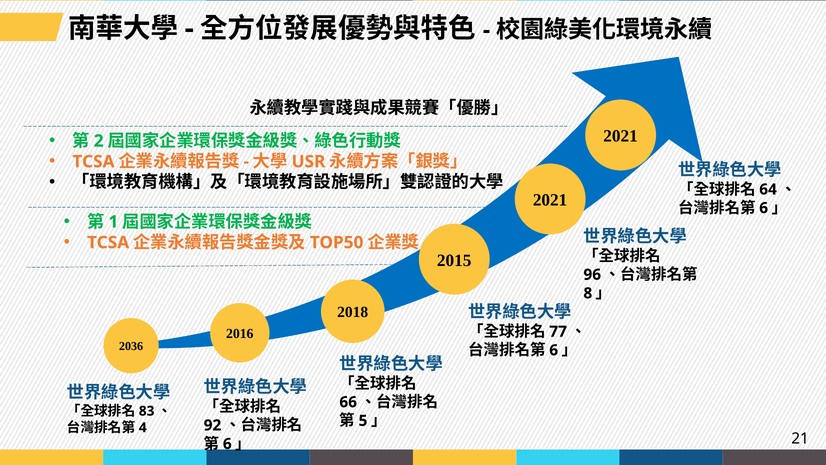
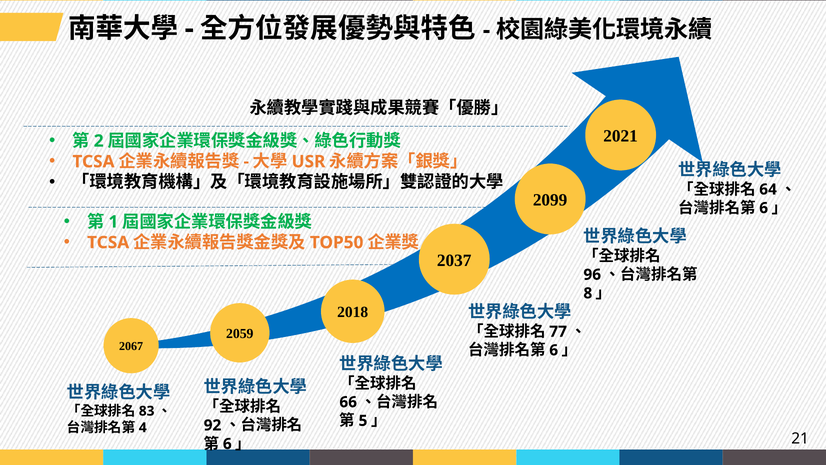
2021: 2021 -> 2099 (550, 200)
2015: 2015 -> 2037 (454, 260)
2016: 2016 -> 2059 (240, 333)
2036: 2036 -> 2067 (131, 346)
